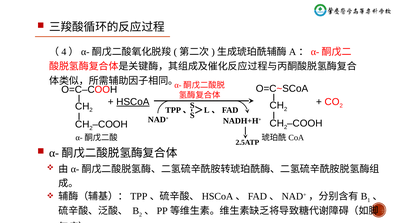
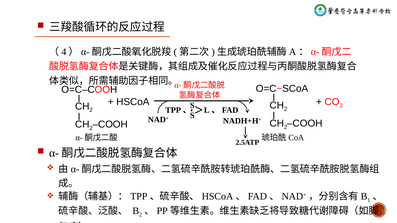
HSCoA underline: present -> none (133, 102)
